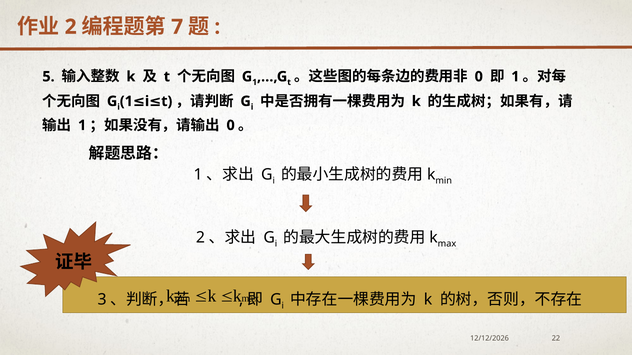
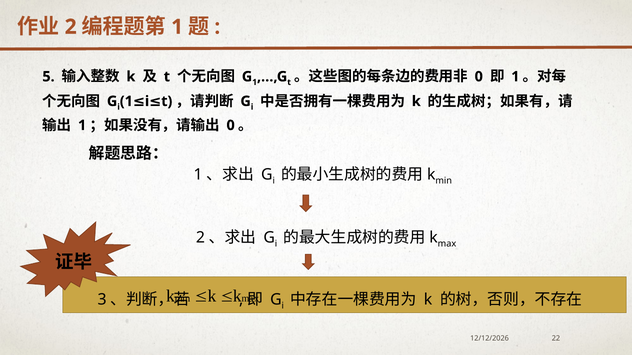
7: 7 -> 1 (177, 27)
